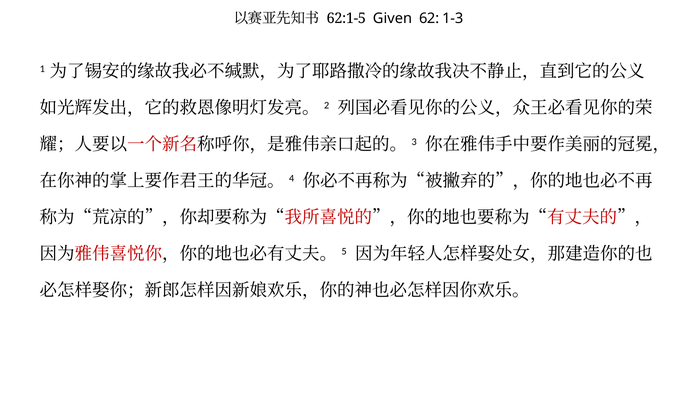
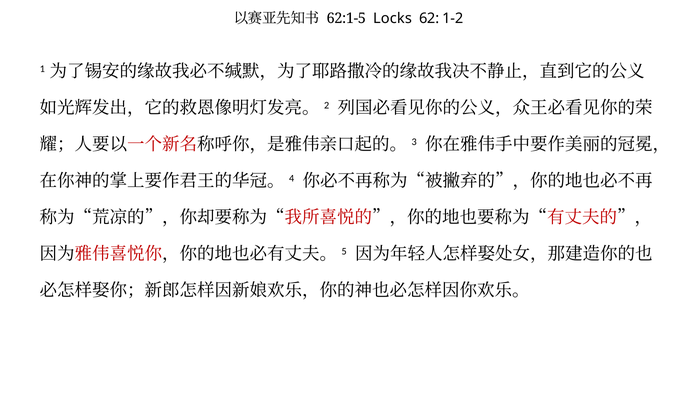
Given: Given -> Locks (392, 18)
1-3: 1-3 -> 1-2 (453, 18)
